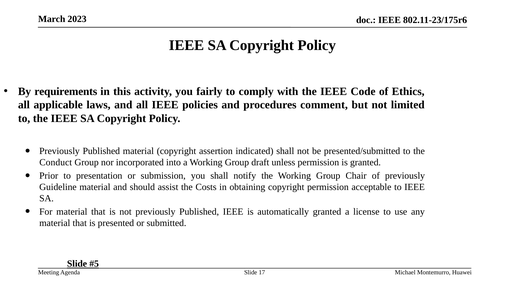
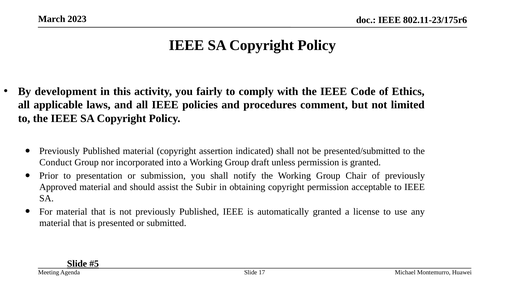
requirements: requirements -> development (66, 91)
Guideline: Guideline -> Approved (58, 187)
Costs: Costs -> Subir (206, 187)
